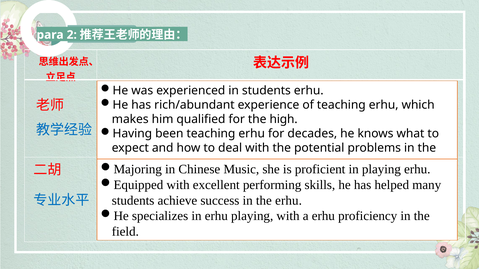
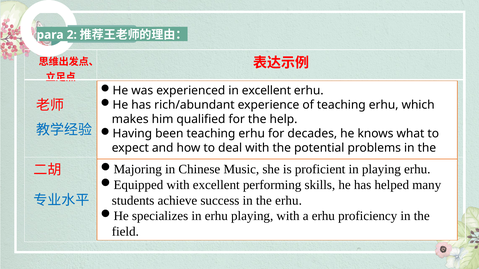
in students: students -> excellent (266, 91)
high: high -> help (283, 120)
